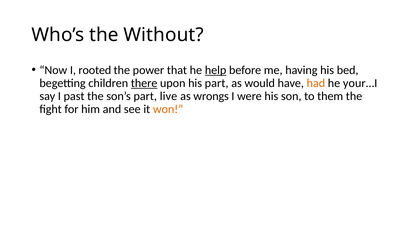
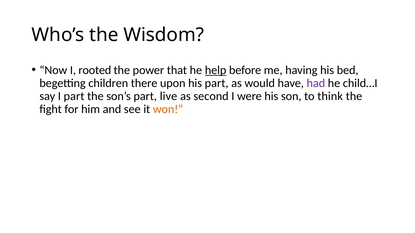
Without: Without -> Wisdom (164, 35)
there underline: present -> none (144, 83)
had colour: orange -> purple (316, 83)
your…I: your…I -> child…I (360, 83)
I past: past -> part (74, 96)
wrongs: wrongs -> second (211, 96)
them: them -> think (330, 96)
